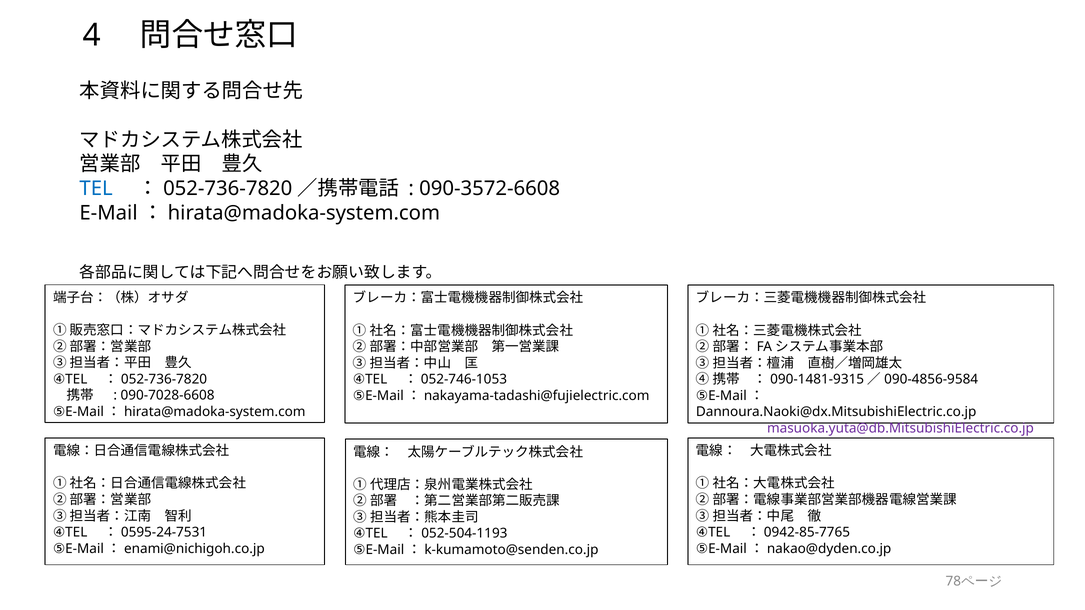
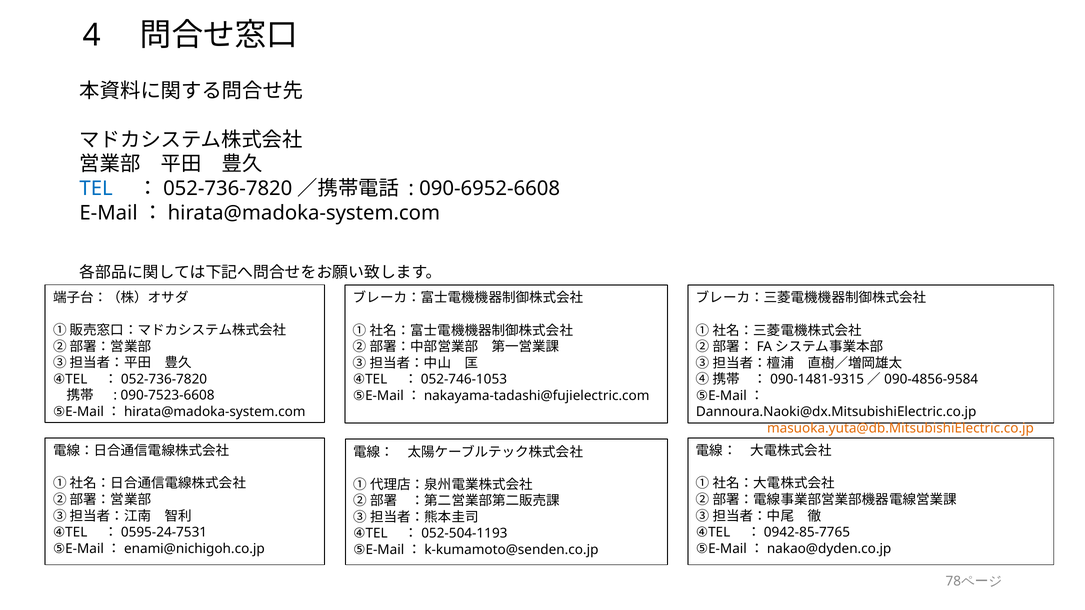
090-3572-6608: 090-3572-6608 -> 090-6952-6608 (490, 189)
090-7028-6608: 090-7028-6608 -> 090-7523-6608 (168, 396)
masuoka.yuta@db.MitsubishiElectric.co.jp colour: purple -> orange (900, 428)
